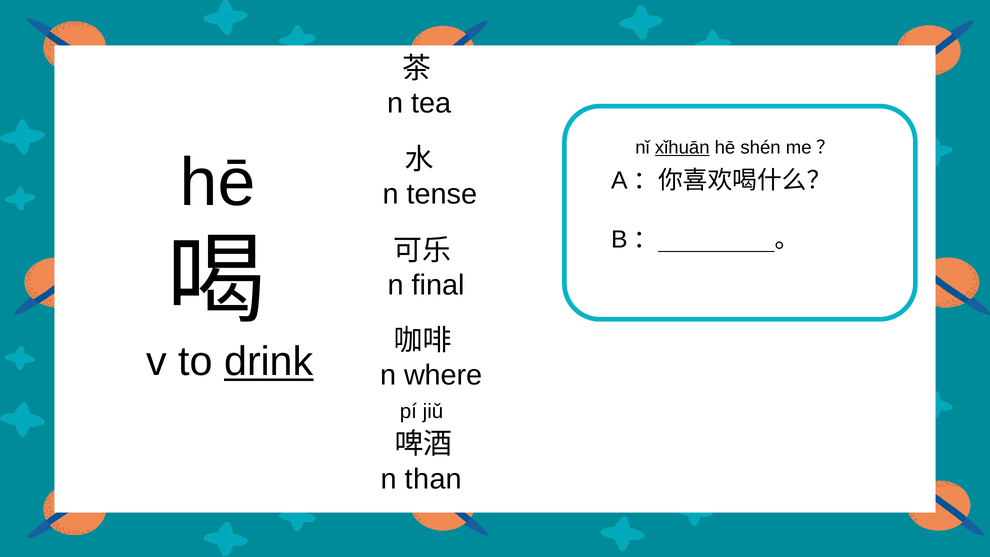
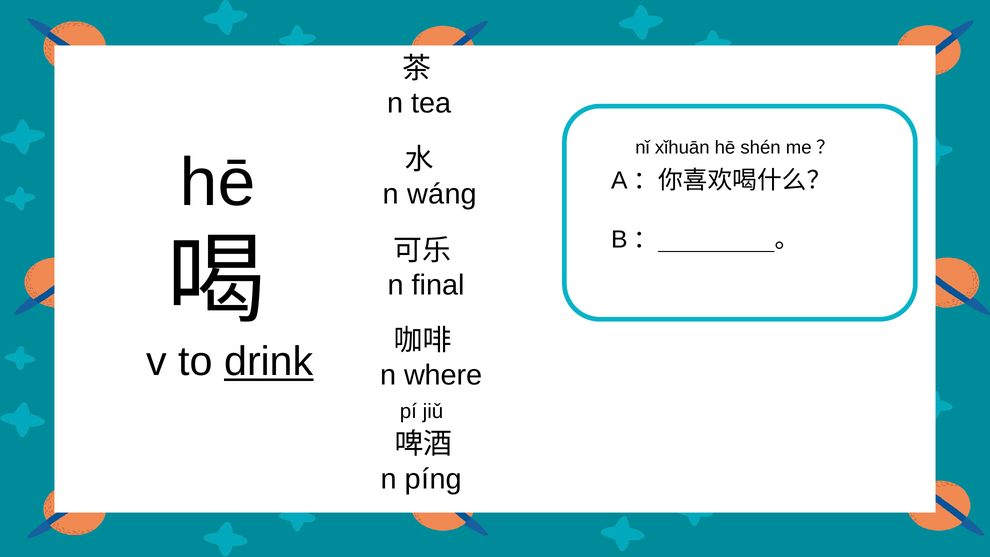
xǐhuān underline: present -> none (682, 147)
tense: tense -> wáng (442, 194)
than: than -> píng (433, 479)
